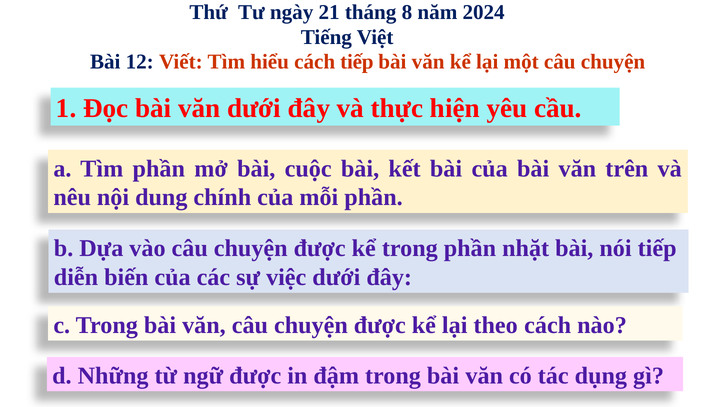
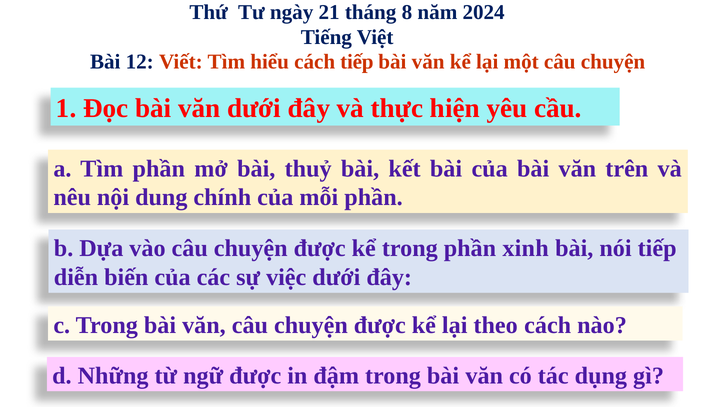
cuộc: cuộc -> thuỷ (308, 169)
nhặt: nhặt -> xinh (526, 249)
